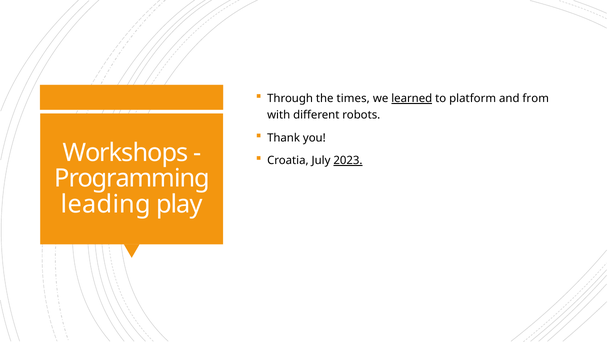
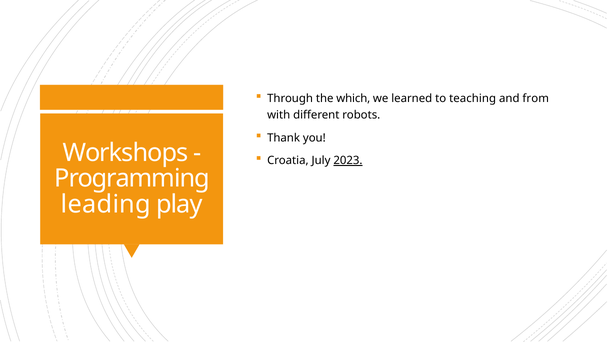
times: times -> which (353, 99)
learned underline: present -> none (412, 99)
platform: platform -> teaching (473, 99)
